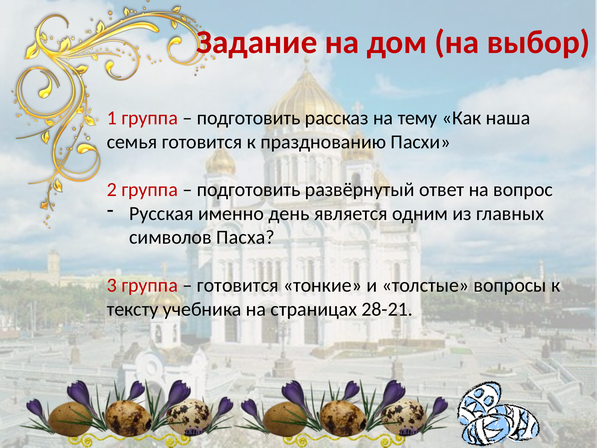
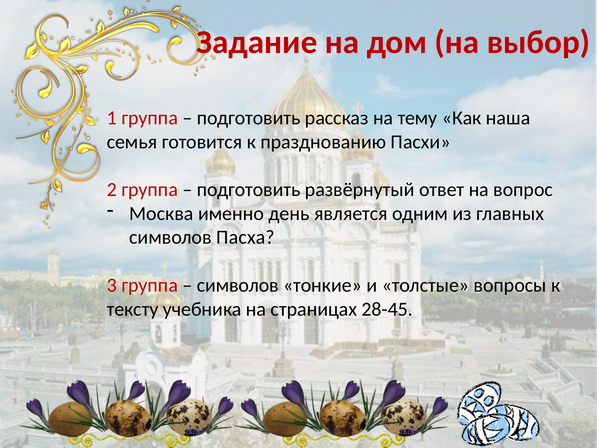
Русская: Русская -> Москва (161, 213)
готовится: готовится -> символов (238, 285)
28-21: 28-21 -> 28-45 (387, 309)
